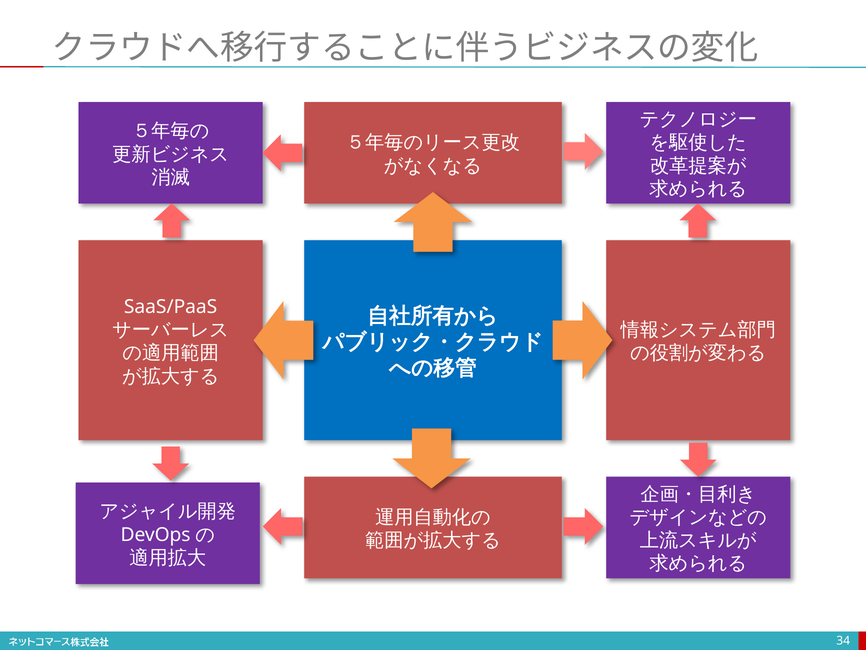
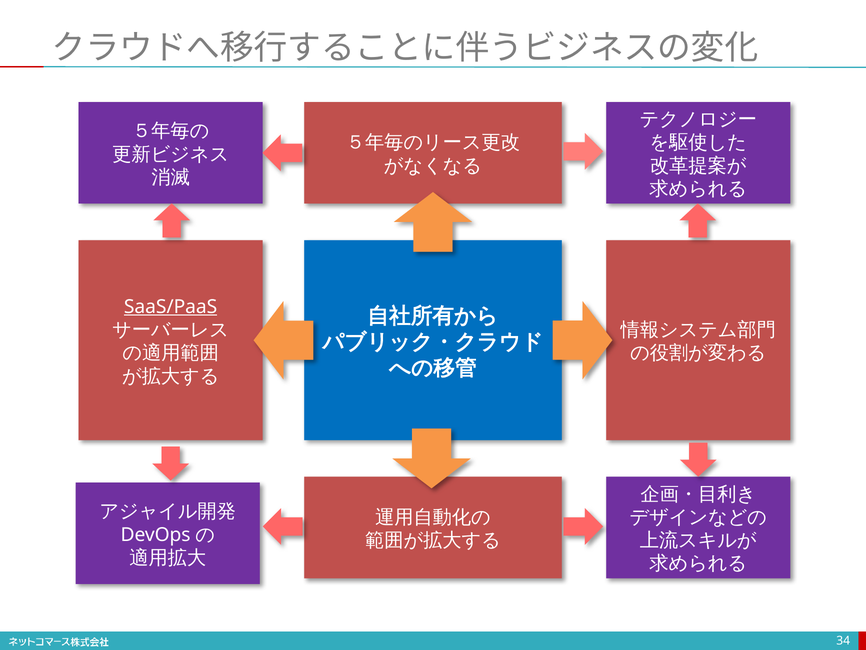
SaaS/PaaS underline: none -> present (171, 307)
